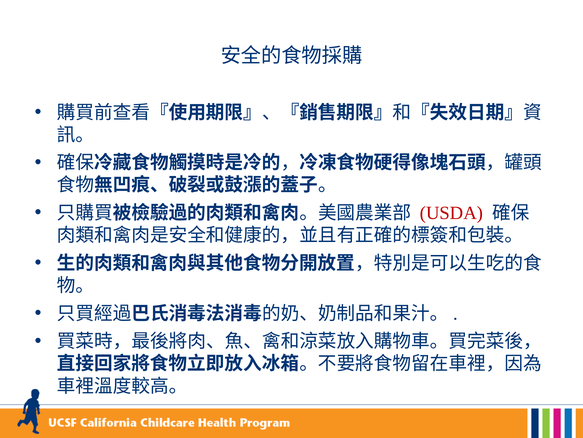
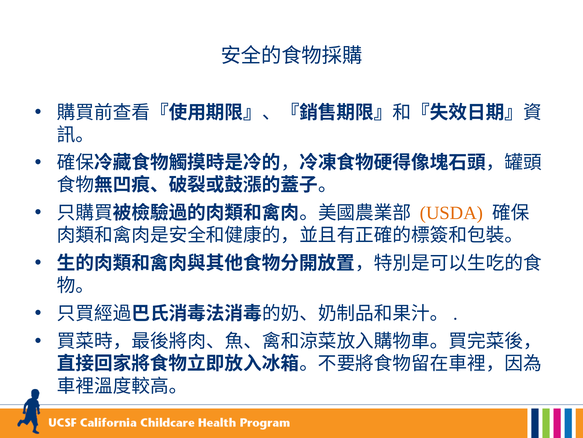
USDA colour: red -> orange (451, 213)
